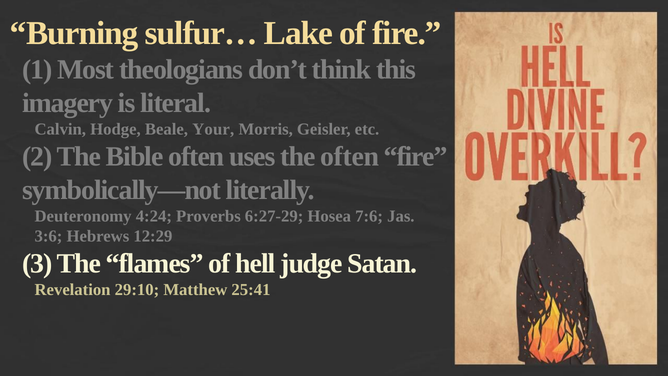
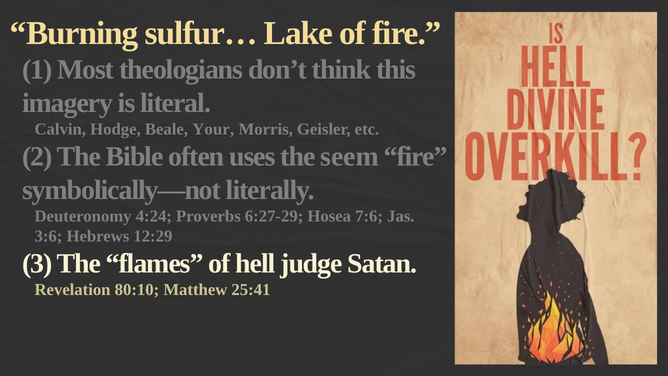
the often: often -> seem (350, 157)
29:10: 29:10 -> 80:10 (137, 289)
